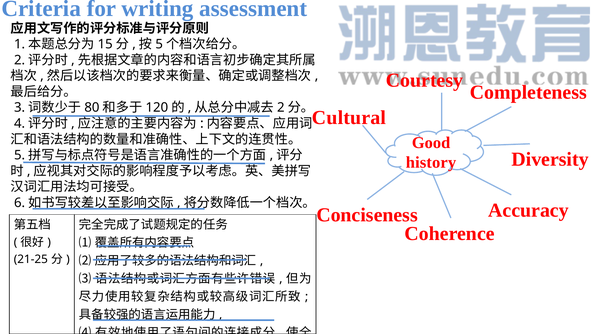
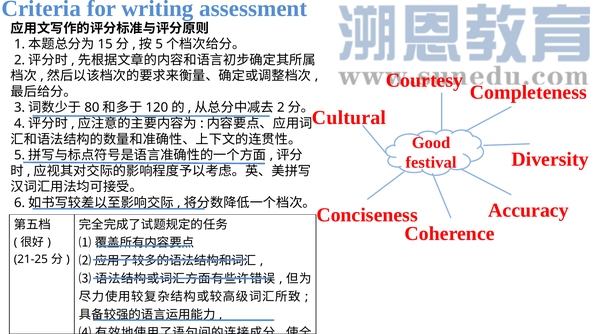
history: history -> festival (431, 163)
